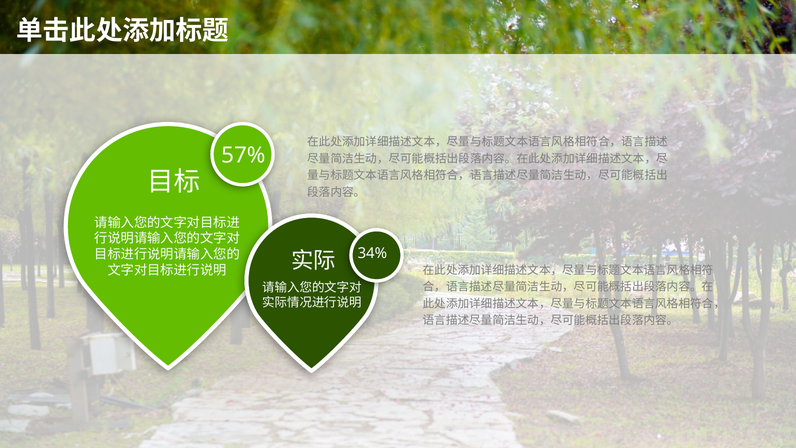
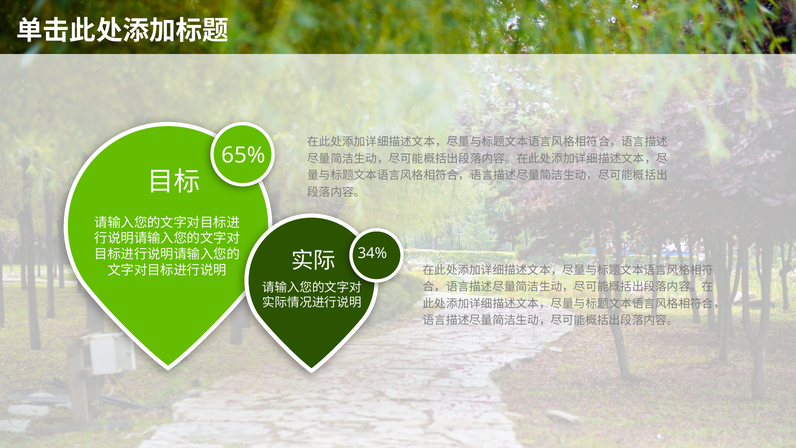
57%: 57% -> 65% (243, 155)
